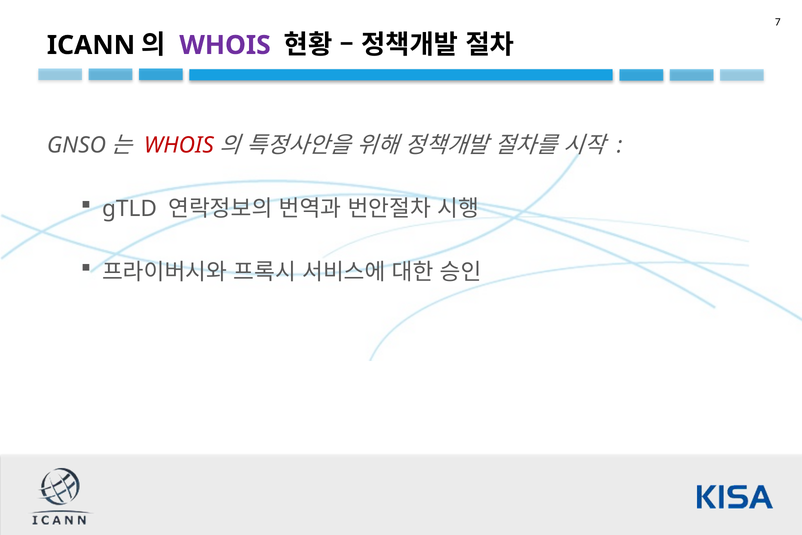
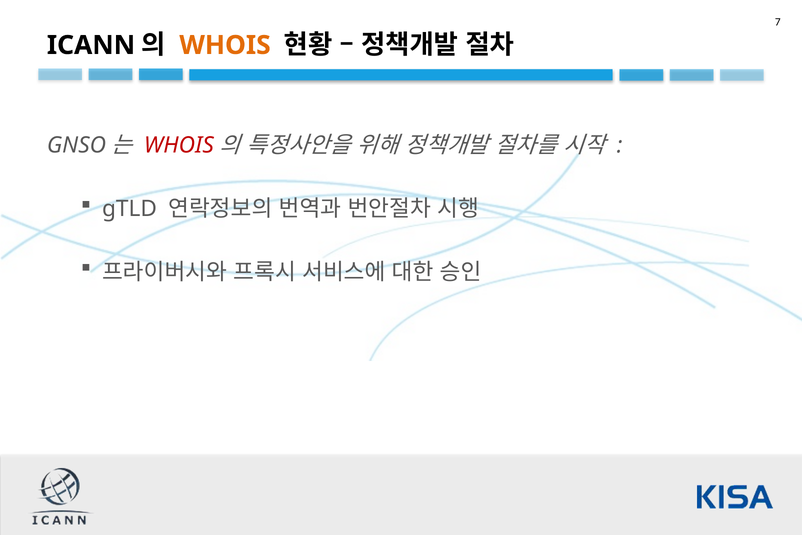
WHOIS colour: purple -> orange (225, 45)
